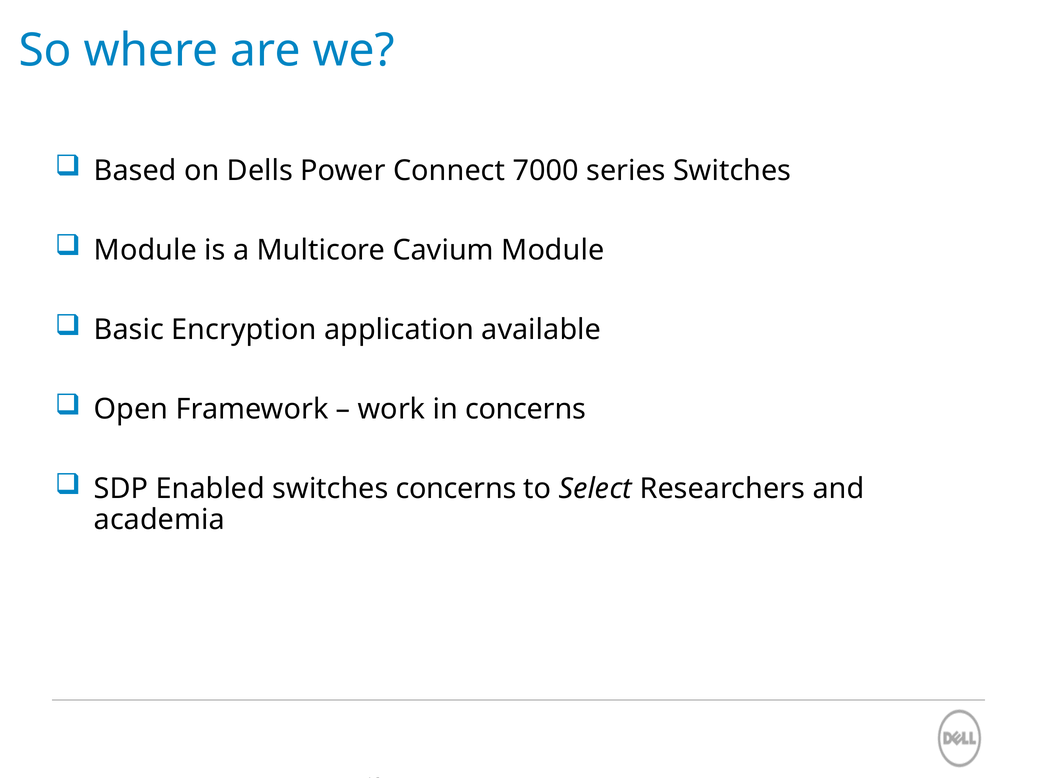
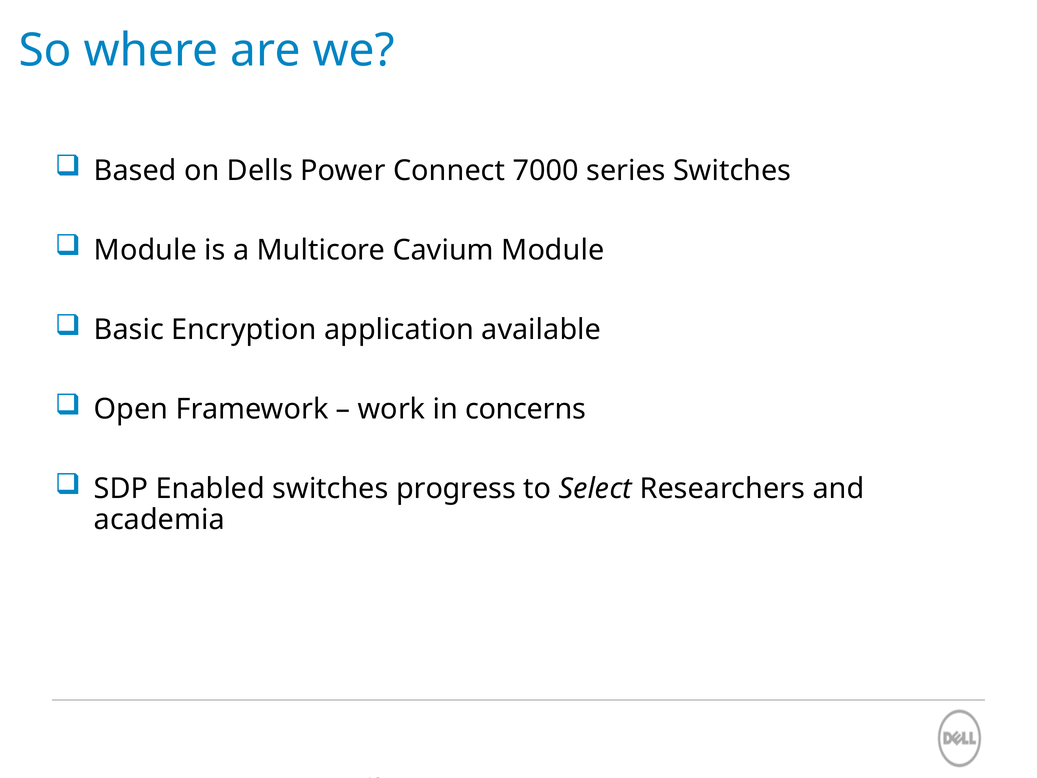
switches concerns: concerns -> progress (456, 489)
